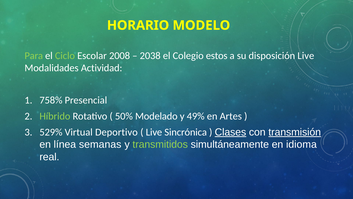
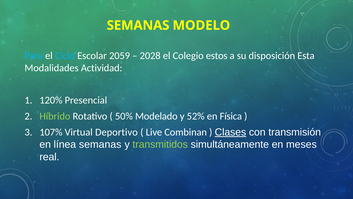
HORARIO: HORARIO -> SEMANAS (138, 25)
Para colour: light green -> light blue (34, 56)
Ciclo colour: light green -> light blue (65, 56)
2008: 2008 -> 2059 (120, 56)
2038: 2038 -> 2028 (150, 56)
disposición Live: Live -> Esta (306, 56)
758%: 758% -> 120% (51, 100)
49%: 49% -> 52% (196, 116)
Artes: Artes -> Física (231, 116)
529%: 529% -> 107% (51, 132)
Sincrónica: Sincrónica -> Combinan (186, 132)
transmisión underline: present -> none (295, 132)
idioma: idioma -> meses (301, 144)
